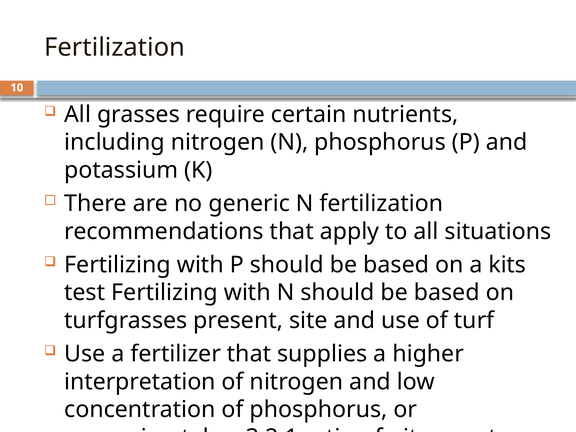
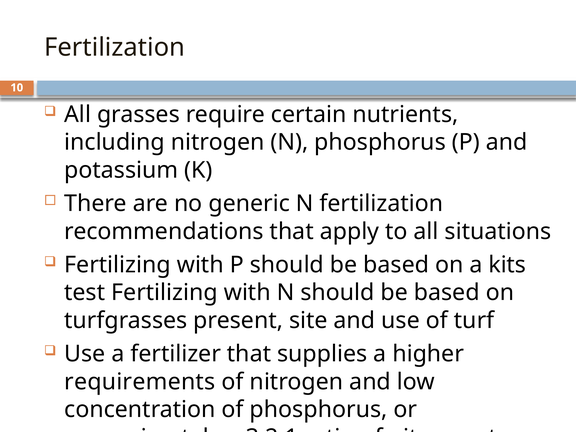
interpretation: interpretation -> requirements (140, 382)
